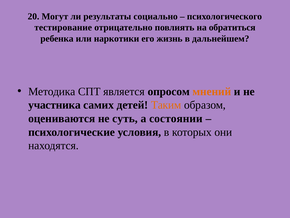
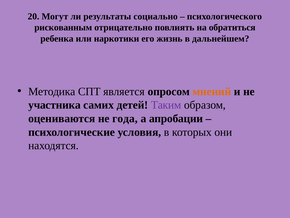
тестирование: тестирование -> рискованным (63, 27)
Таким colour: orange -> purple (166, 105)
суть: суть -> года (125, 118)
состоянии: состоянии -> апробации (176, 118)
